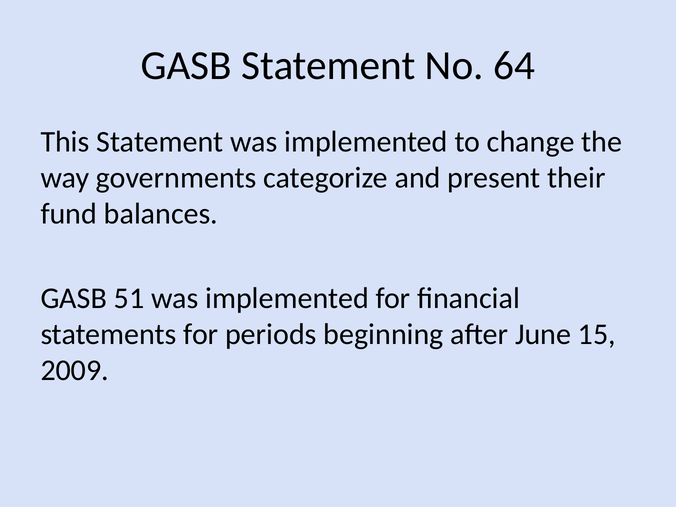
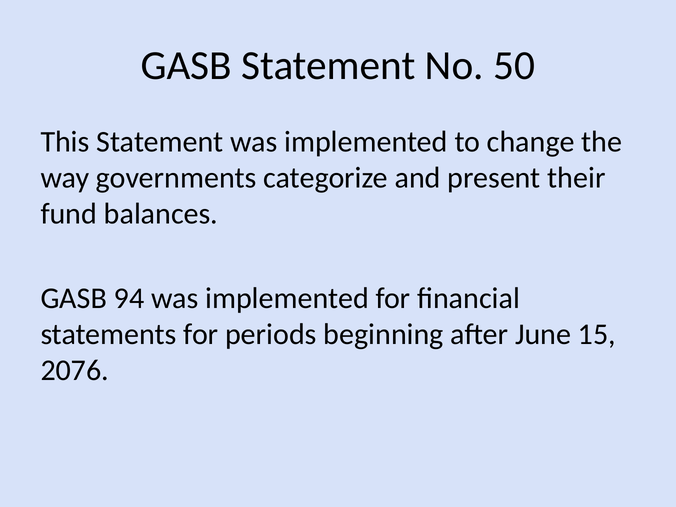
64: 64 -> 50 (514, 65)
51: 51 -> 94 (129, 298)
2009: 2009 -> 2076 (75, 370)
